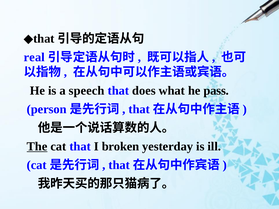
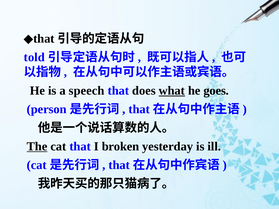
real: real -> told (34, 57)
what underline: none -> present (172, 91)
pass: pass -> goes (216, 91)
